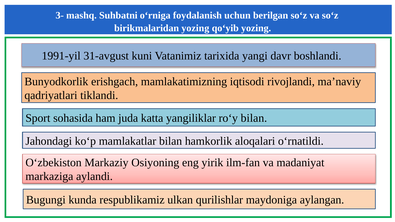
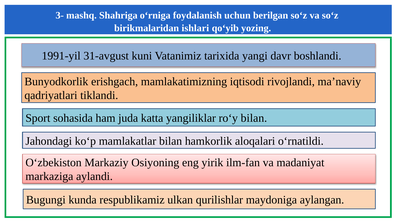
Suhbatni: Suhbatni -> Shahriga (118, 15)
birikmalaridan yozing: yozing -> ishlari (195, 28)
